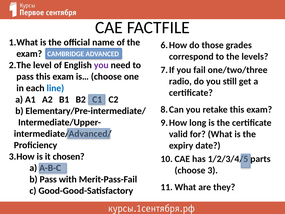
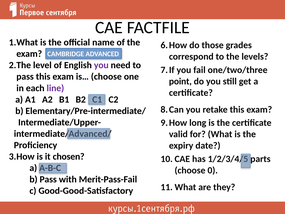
radio: radio -> point (180, 81)
line colour: blue -> purple (55, 88)
3: 3 -> 0 (213, 170)
